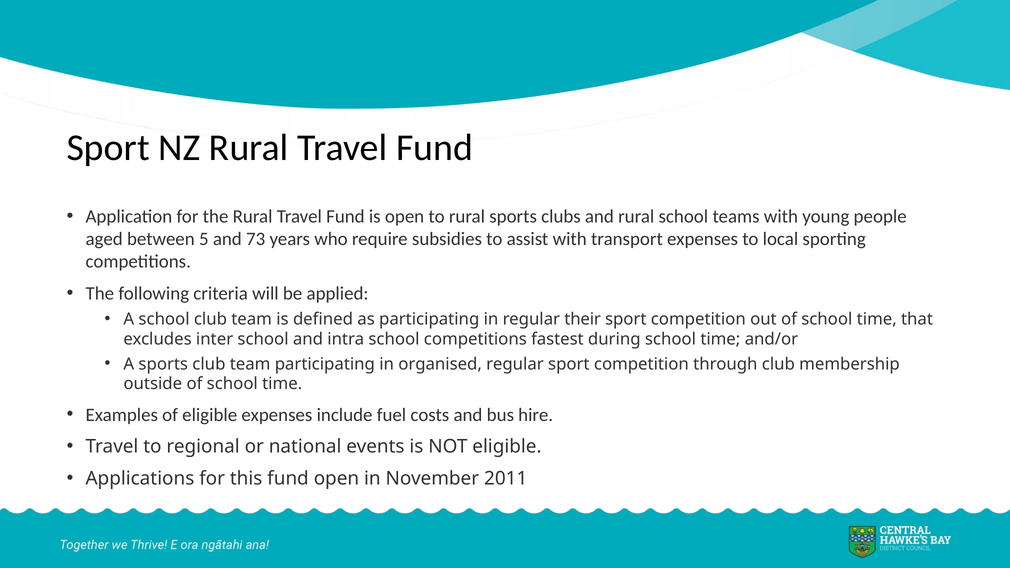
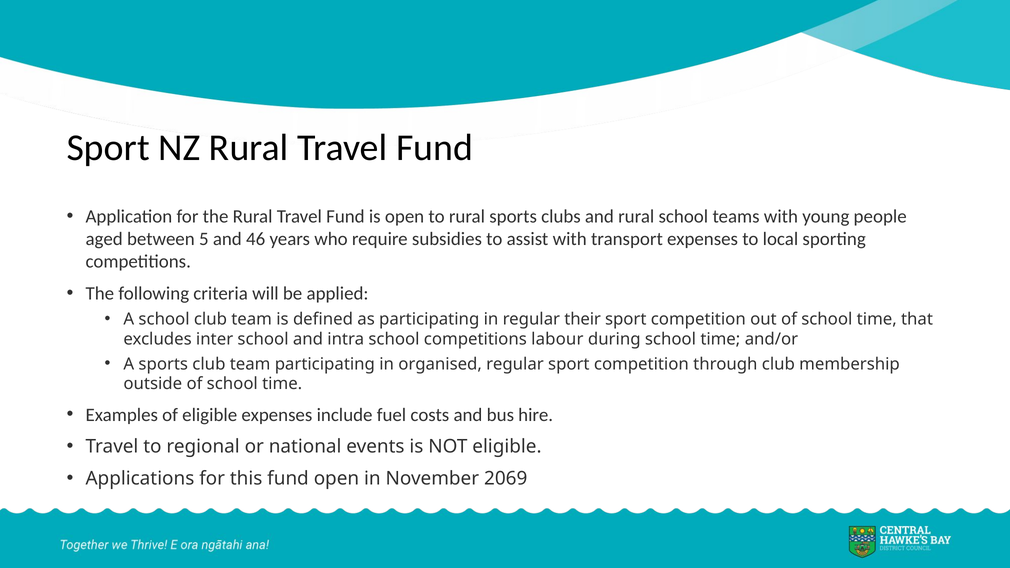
73: 73 -> 46 (256, 239)
fastest: fastest -> labour (557, 339)
2011: 2011 -> 2069 (506, 479)
